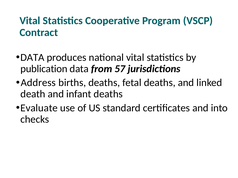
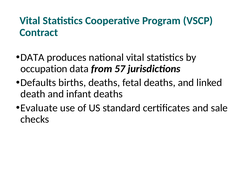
publication: publication -> occupation (44, 69)
Address: Address -> Defaults (38, 83)
into: into -> sale (219, 108)
